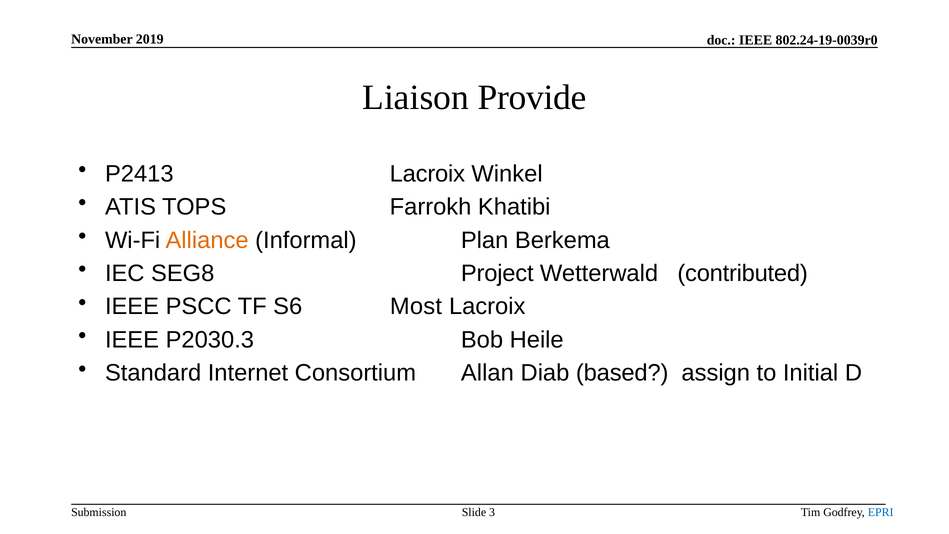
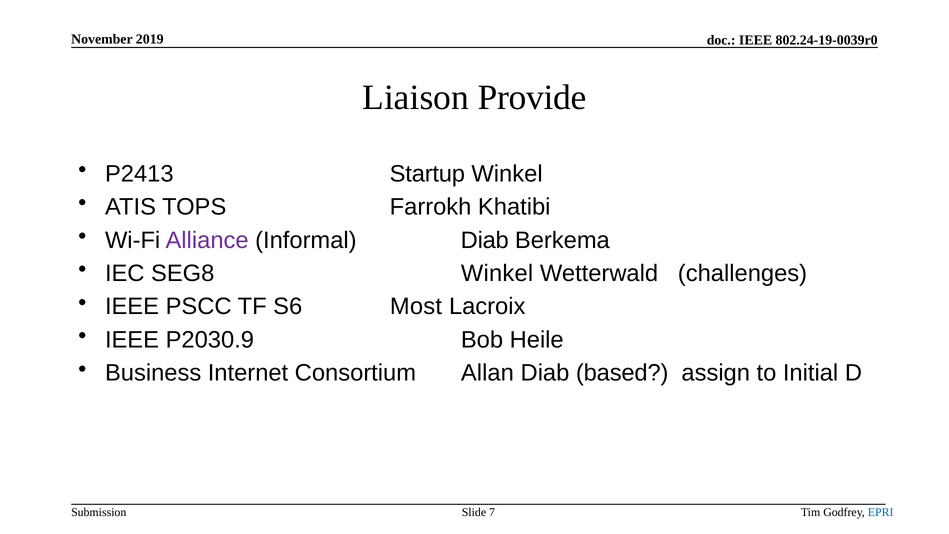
P2413 Lacroix: Lacroix -> Startup (427, 174)
Alliance colour: orange -> purple (207, 240)
Informal Plan: Plan -> Diab (485, 240)
SEG8 Project: Project -> Winkel (497, 273)
contributed: contributed -> challenges (742, 273)
P2030.3: P2030.3 -> P2030.9 (210, 340)
Standard: Standard -> Business (153, 373)
3: 3 -> 7 (492, 512)
